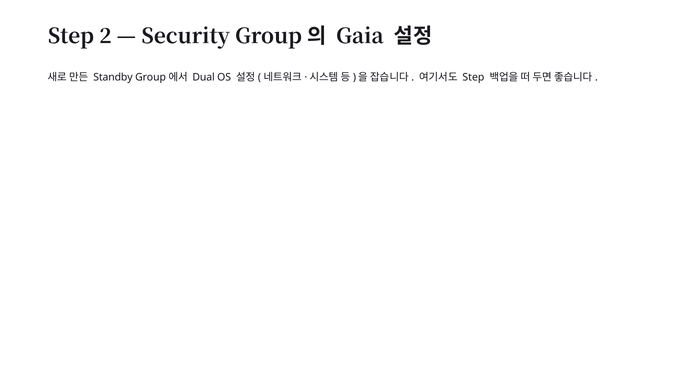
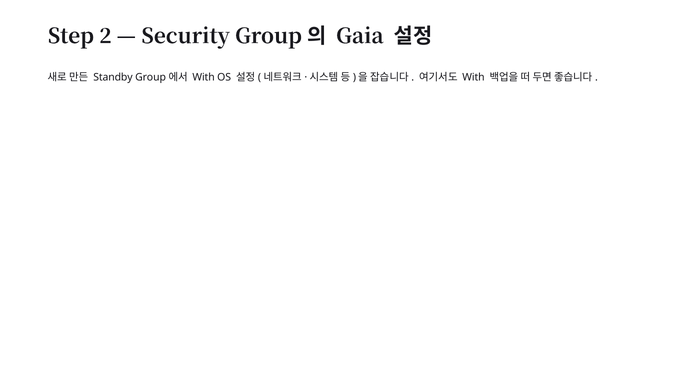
Dual: Dual -> With (204, 77)
Step: Step -> With (473, 77)
